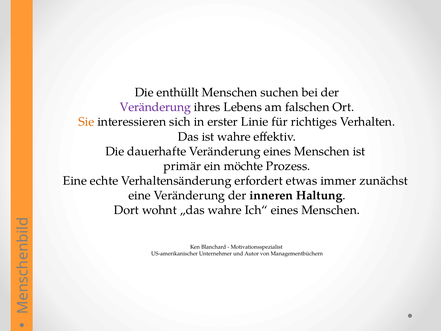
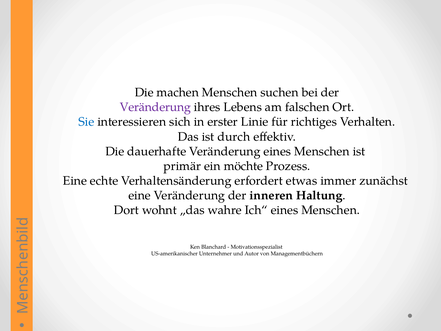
enthüllt: enthüllt -> machen (178, 92)
Sie colour: orange -> blue (86, 122)
ist wahre: wahre -> durch (234, 137)
